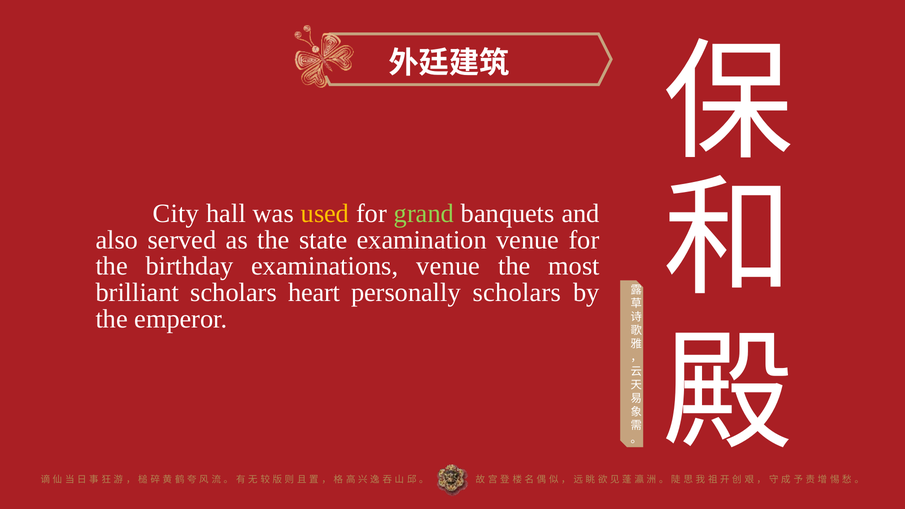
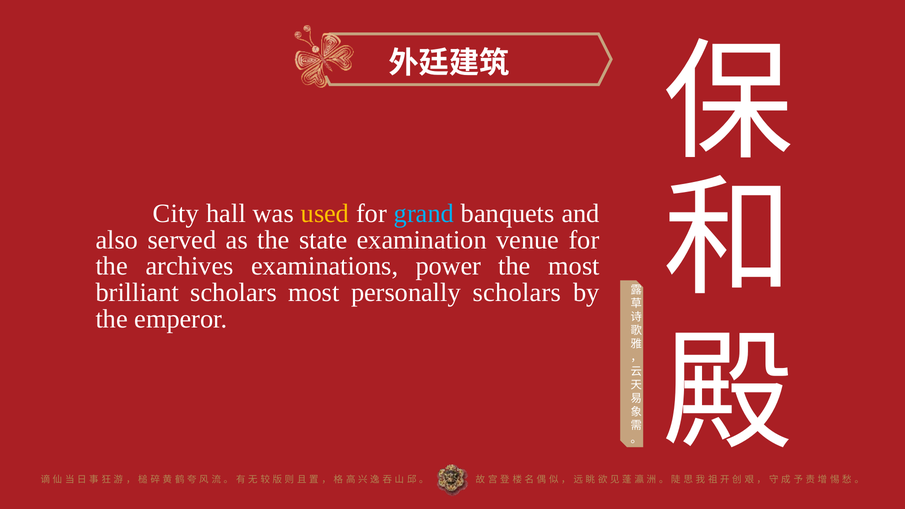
grand colour: light green -> light blue (424, 214)
birthday: birthday -> archives (190, 266)
examinations venue: venue -> power (448, 266)
scholars heart: heart -> most (314, 293)
